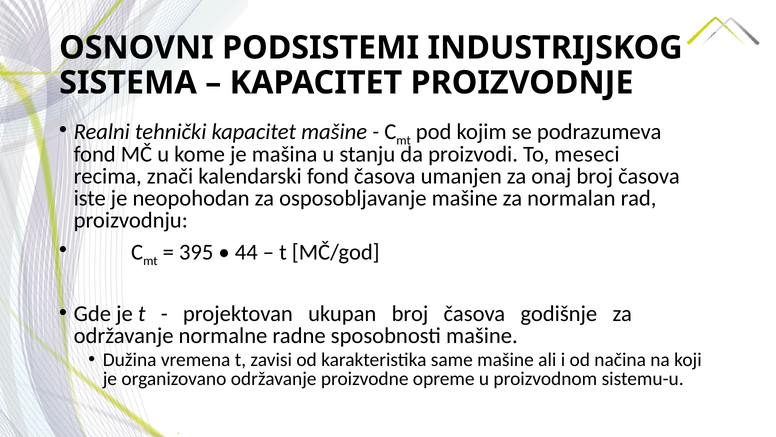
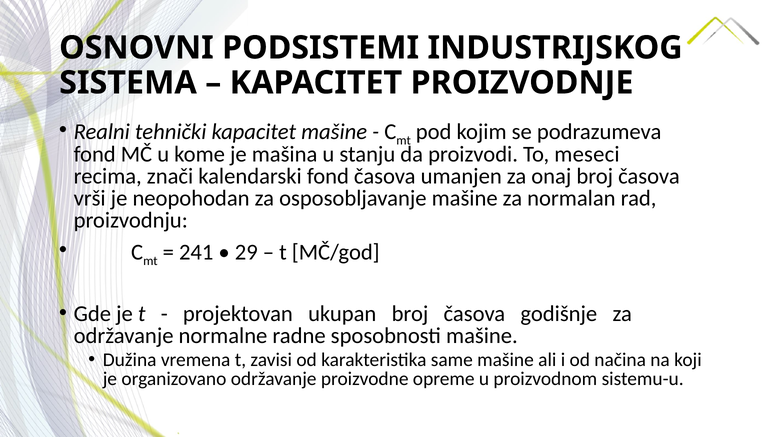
iste: iste -> vrši (90, 198)
395: 395 -> 241 (196, 252)
44: 44 -> 29 (246, 252)
